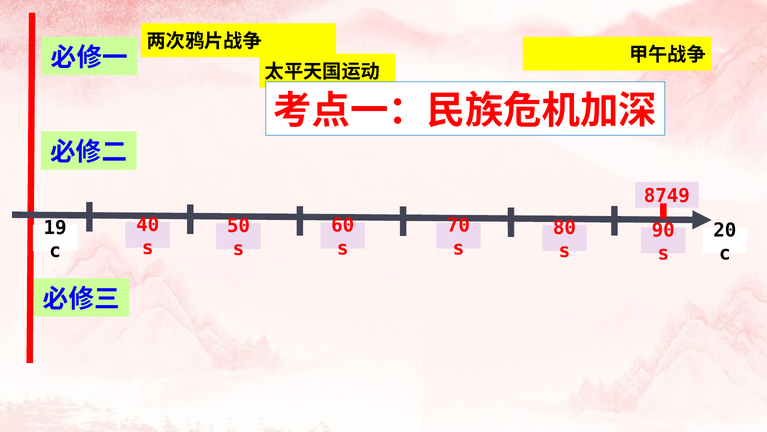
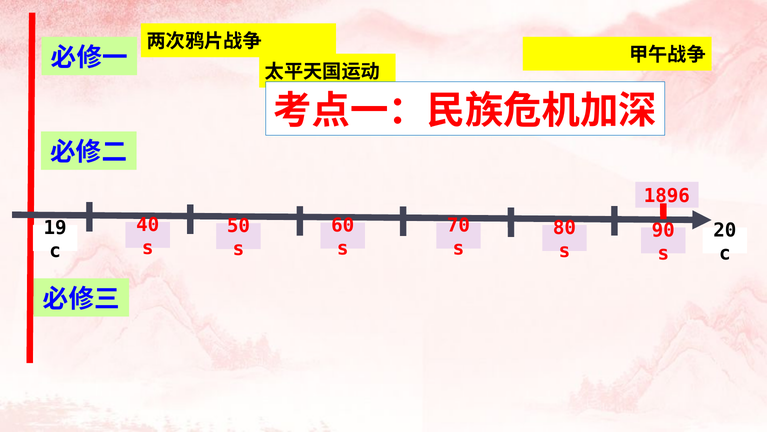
8749: 8749 -> 1896 (667, 196)
